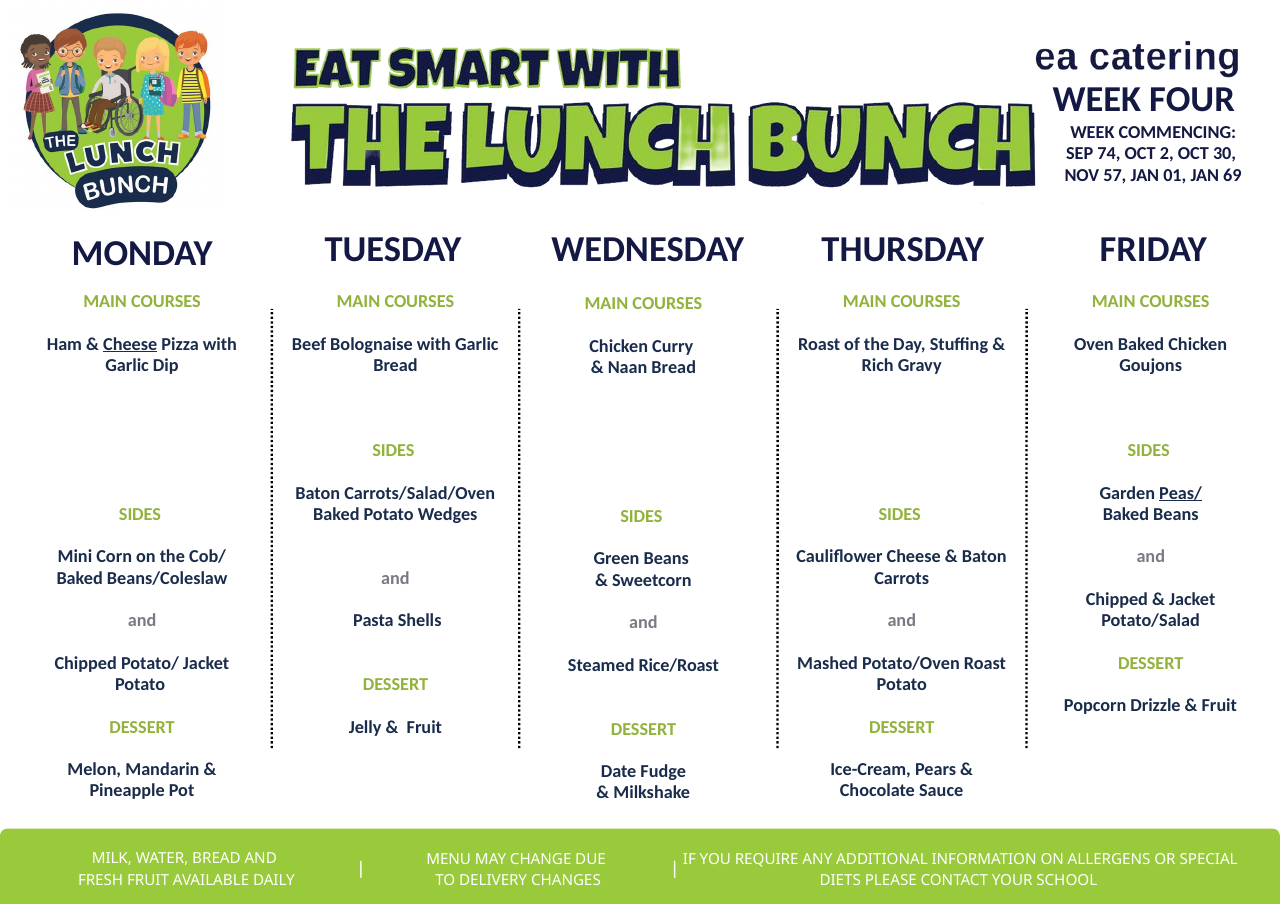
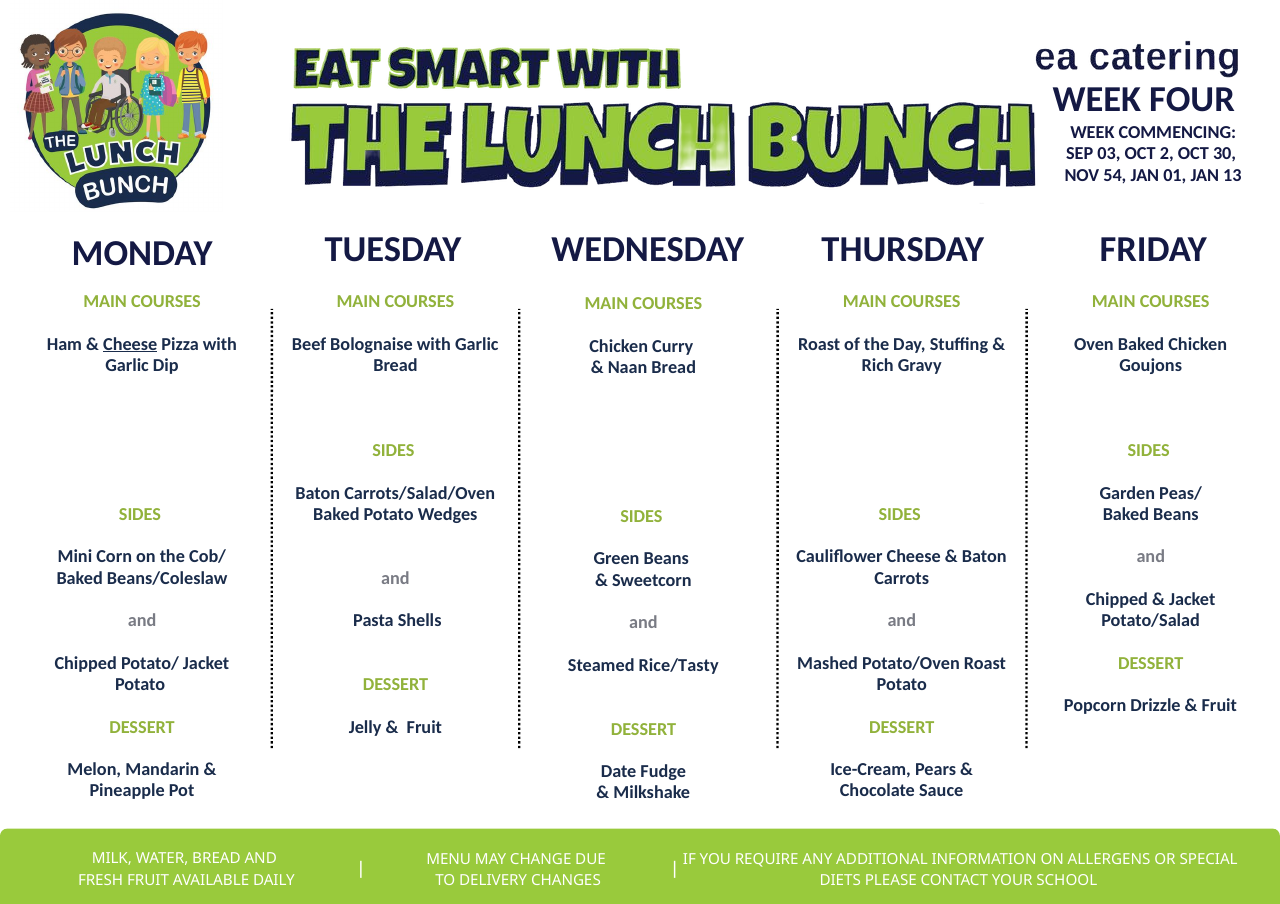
74: 74 -> 03 (1109, 154)
57: 57 -> 54 (1115, 175)
69: 69 -> 13 (1232, 175)
Peas/ underline: present -> none (1180, 493)
Rice/Roast: Rice/Roast -> Rice/Tasty (679, 666)
